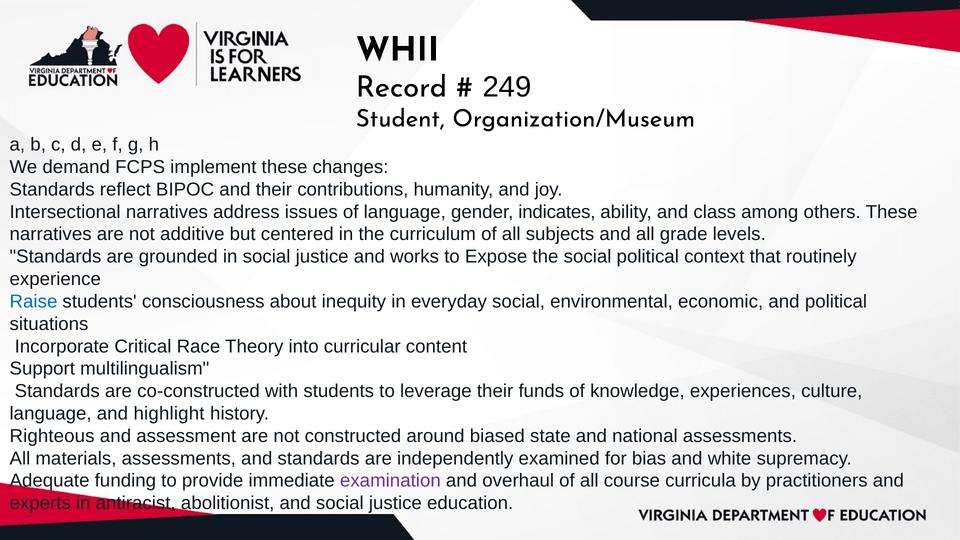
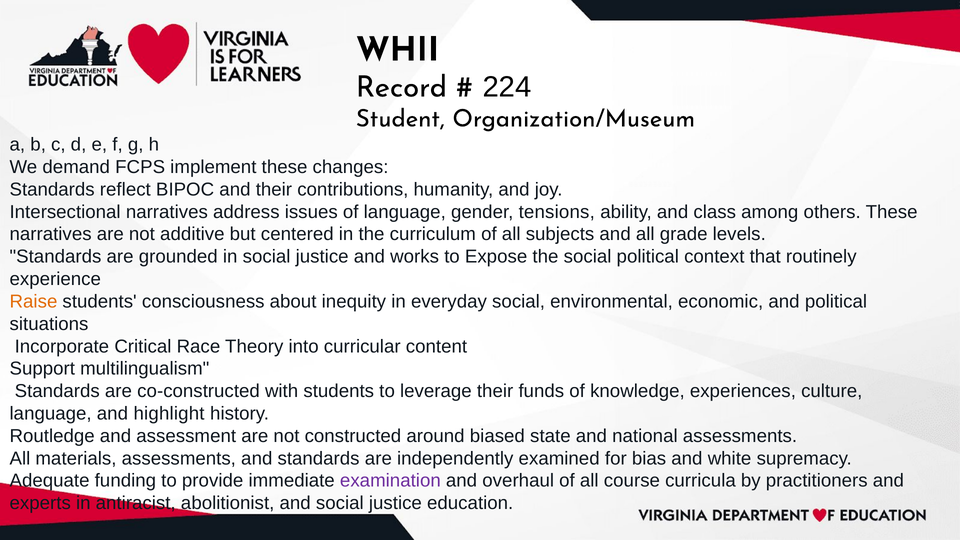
249: 249 -> 224 (507, 87)
indicates: indicates -> tensions (557, 212)
Raise colour: blue -> orange (33, 302)
Righteous: Righteous -> Routledge (52, 436)
